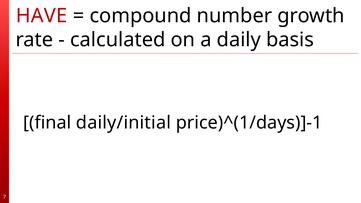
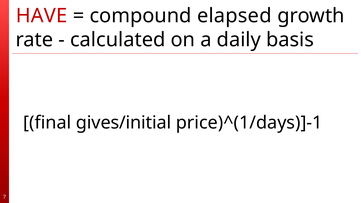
number: number -> elapsed (234, 16)
daily/initial: daily/initial -> gives/initial (124, 123)
